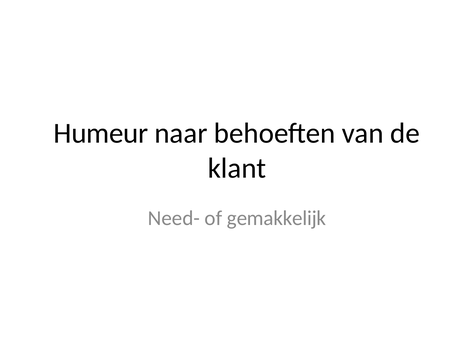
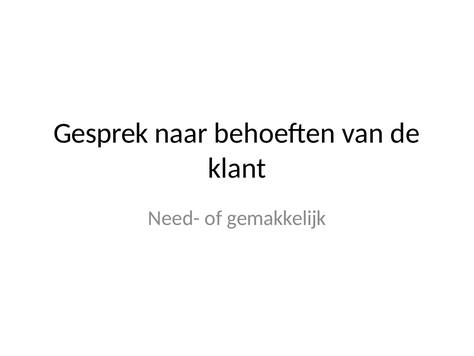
Humeur: Humeur -> Gesprek (101, 133)
